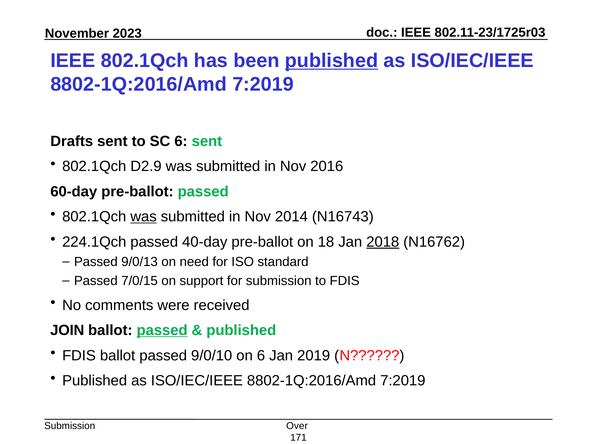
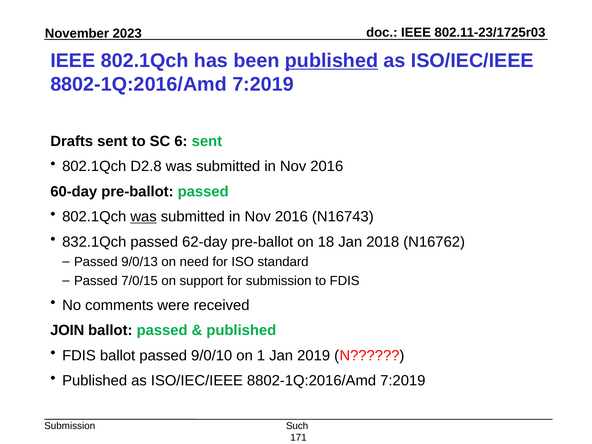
D2.9: D2.9 -> D2.8 (146, 166)
2014: 2014 -> 2016 (291, 217)
224.1Qch: 224.1Qch -> 832.1Qch (94, 242)
40-day: 40-day -> 62-day (205, 242)
2018 underline: present -> none (383, 242)
passed underline: present -> none (162, 330)
on 6: 6 -> 1 (261, 355)
Over: Over -> Such (297, 426)
